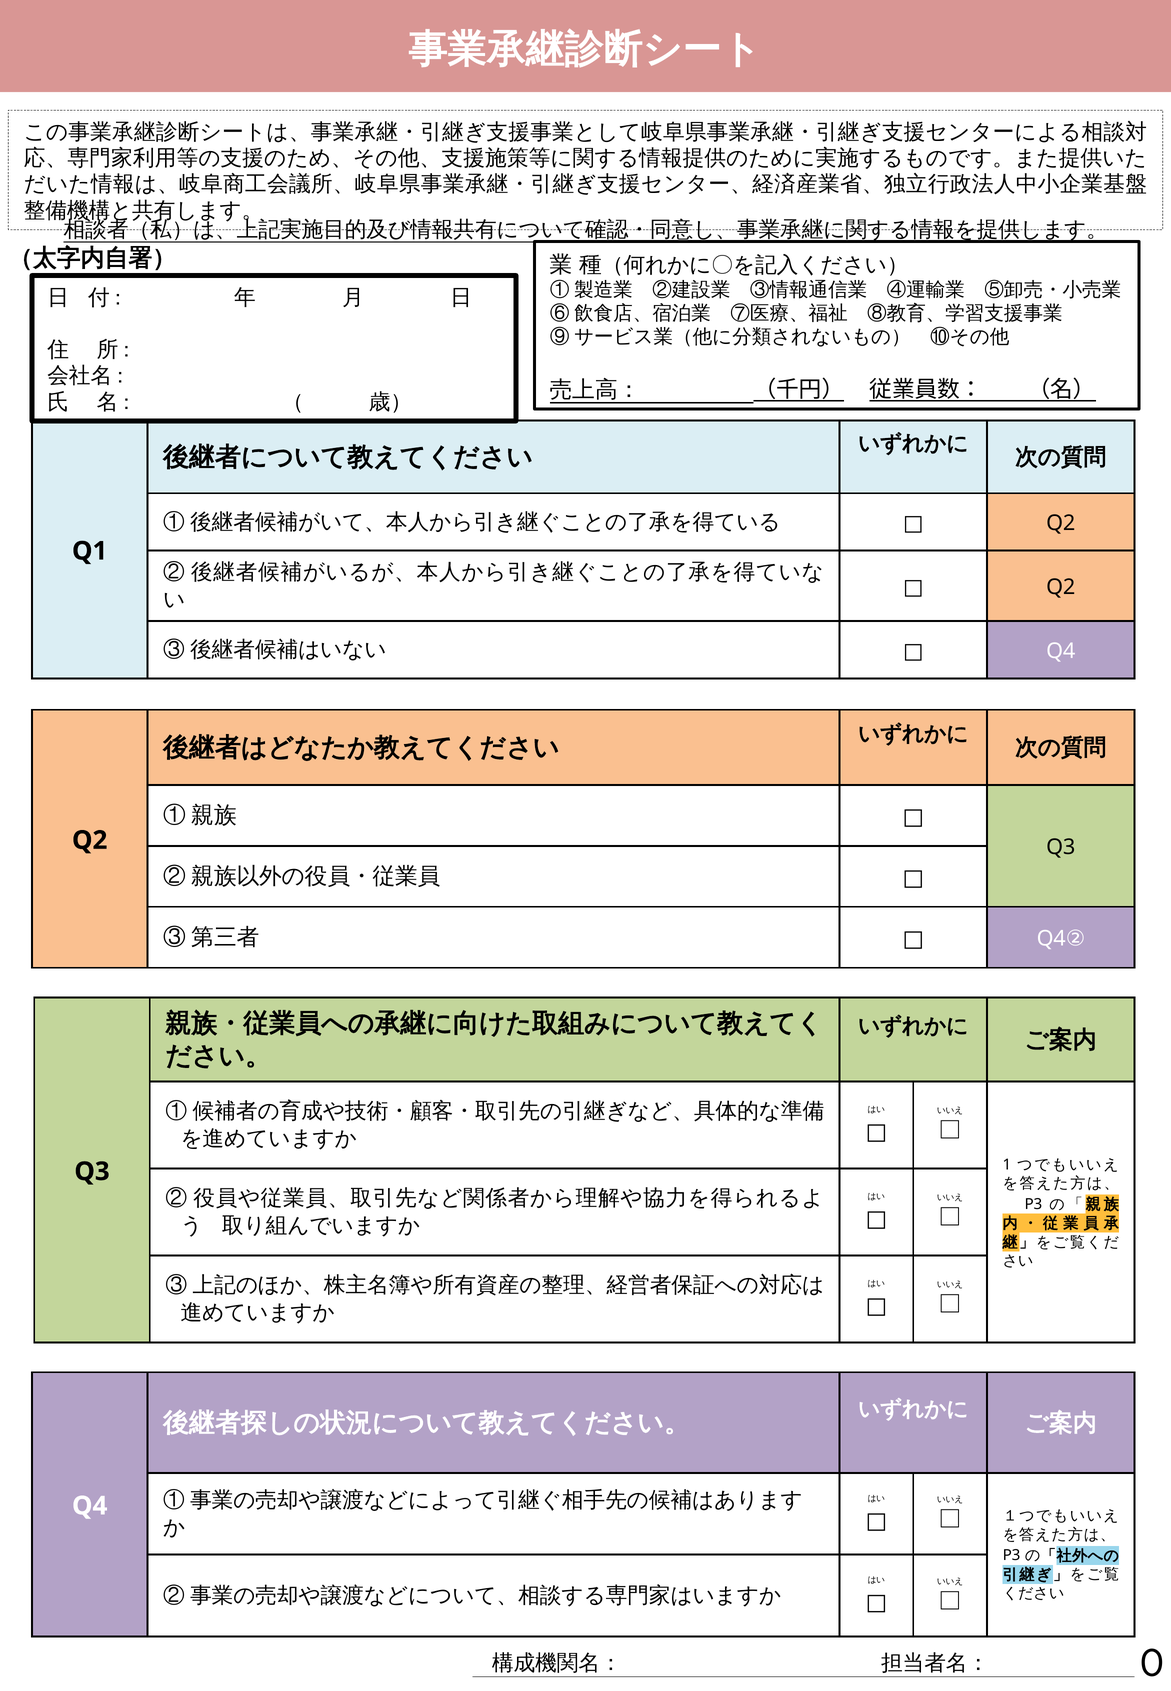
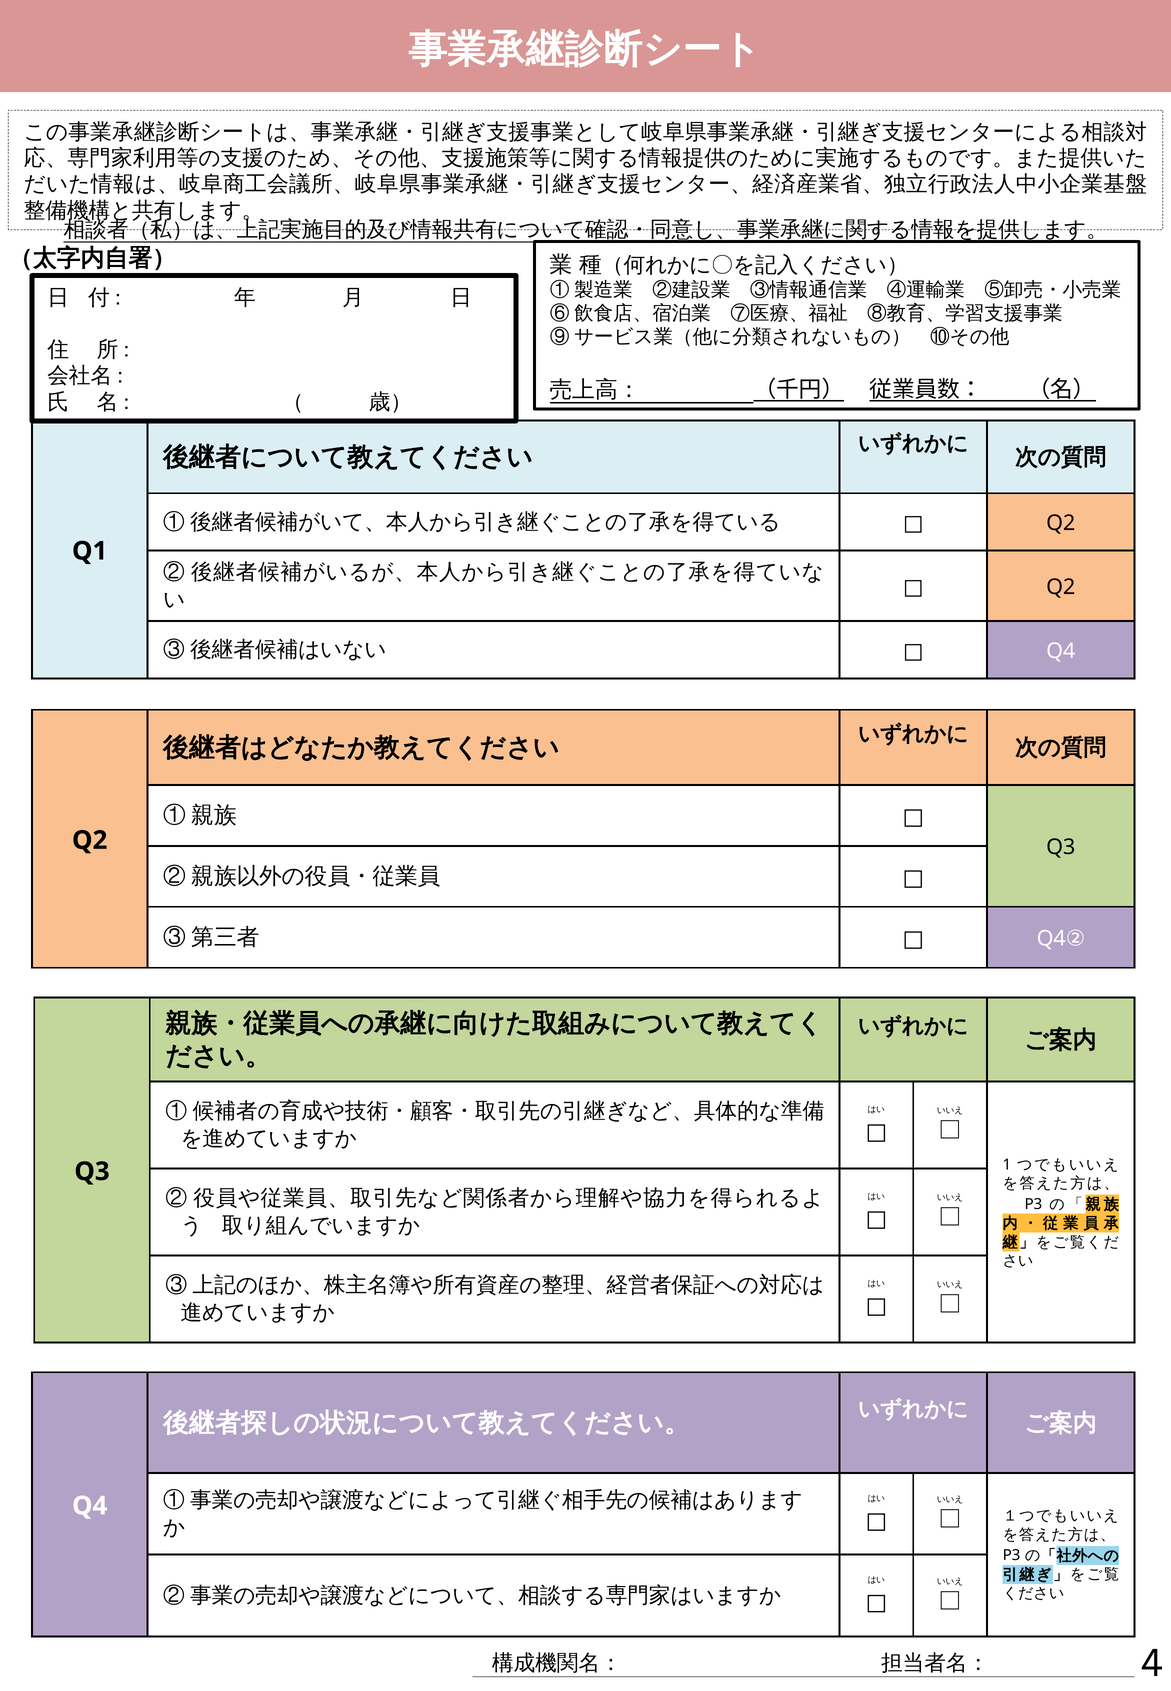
0: 0 -> 4 (1152, 1664)
